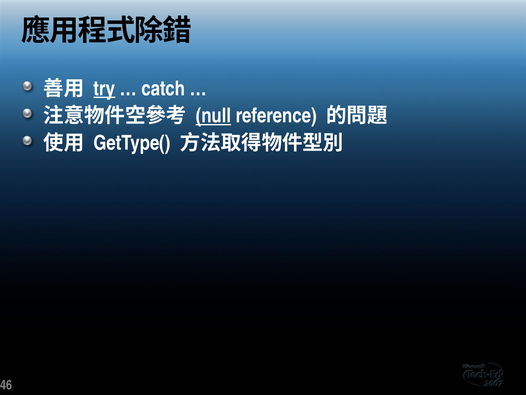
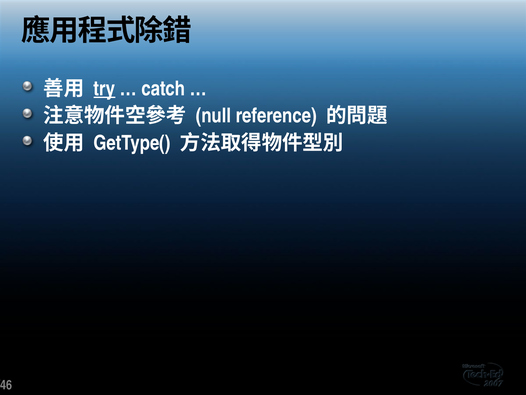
null underline: present -> none (213, 116)
